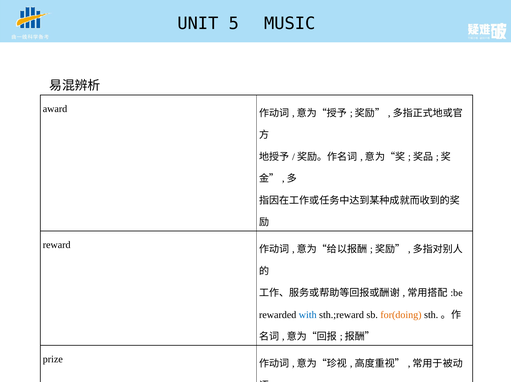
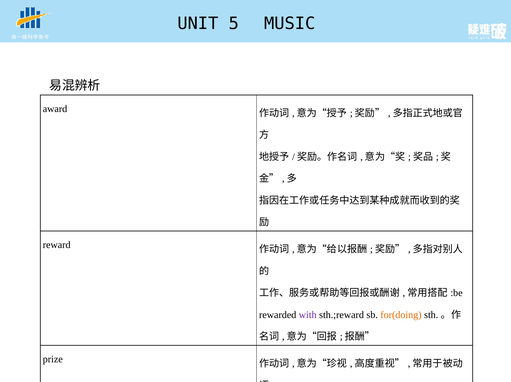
with colour: blue -> purple (308, 315)
